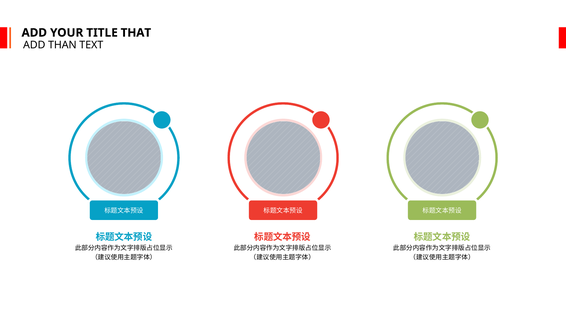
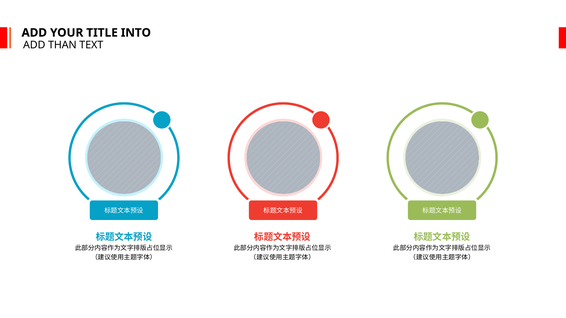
THAT: THAT -> INTO (136, 33)
